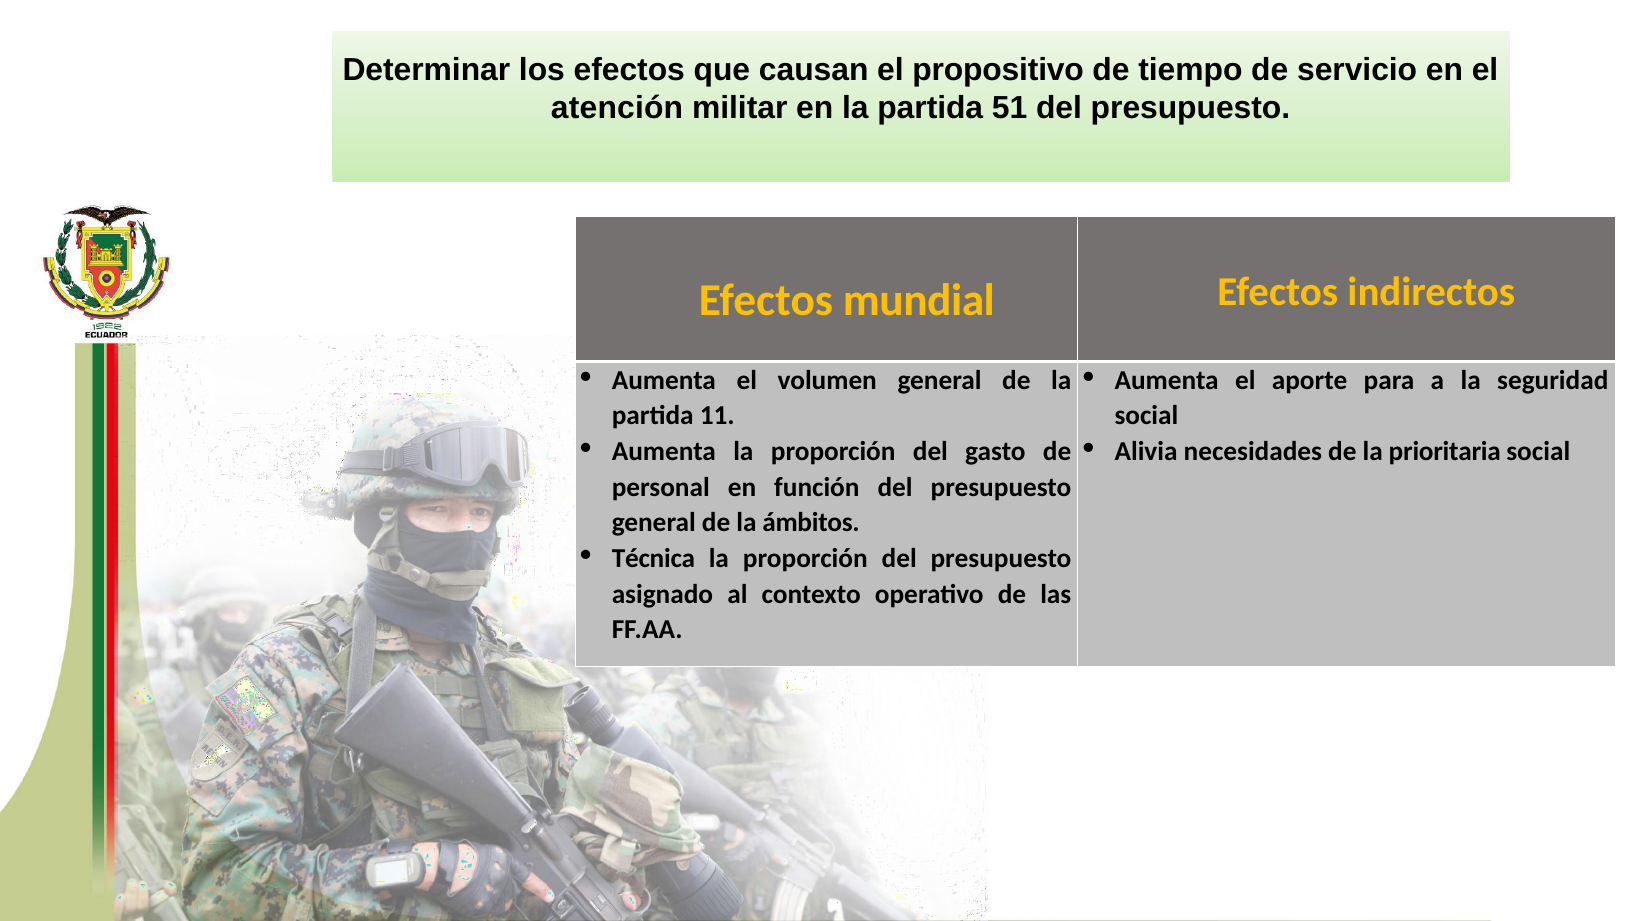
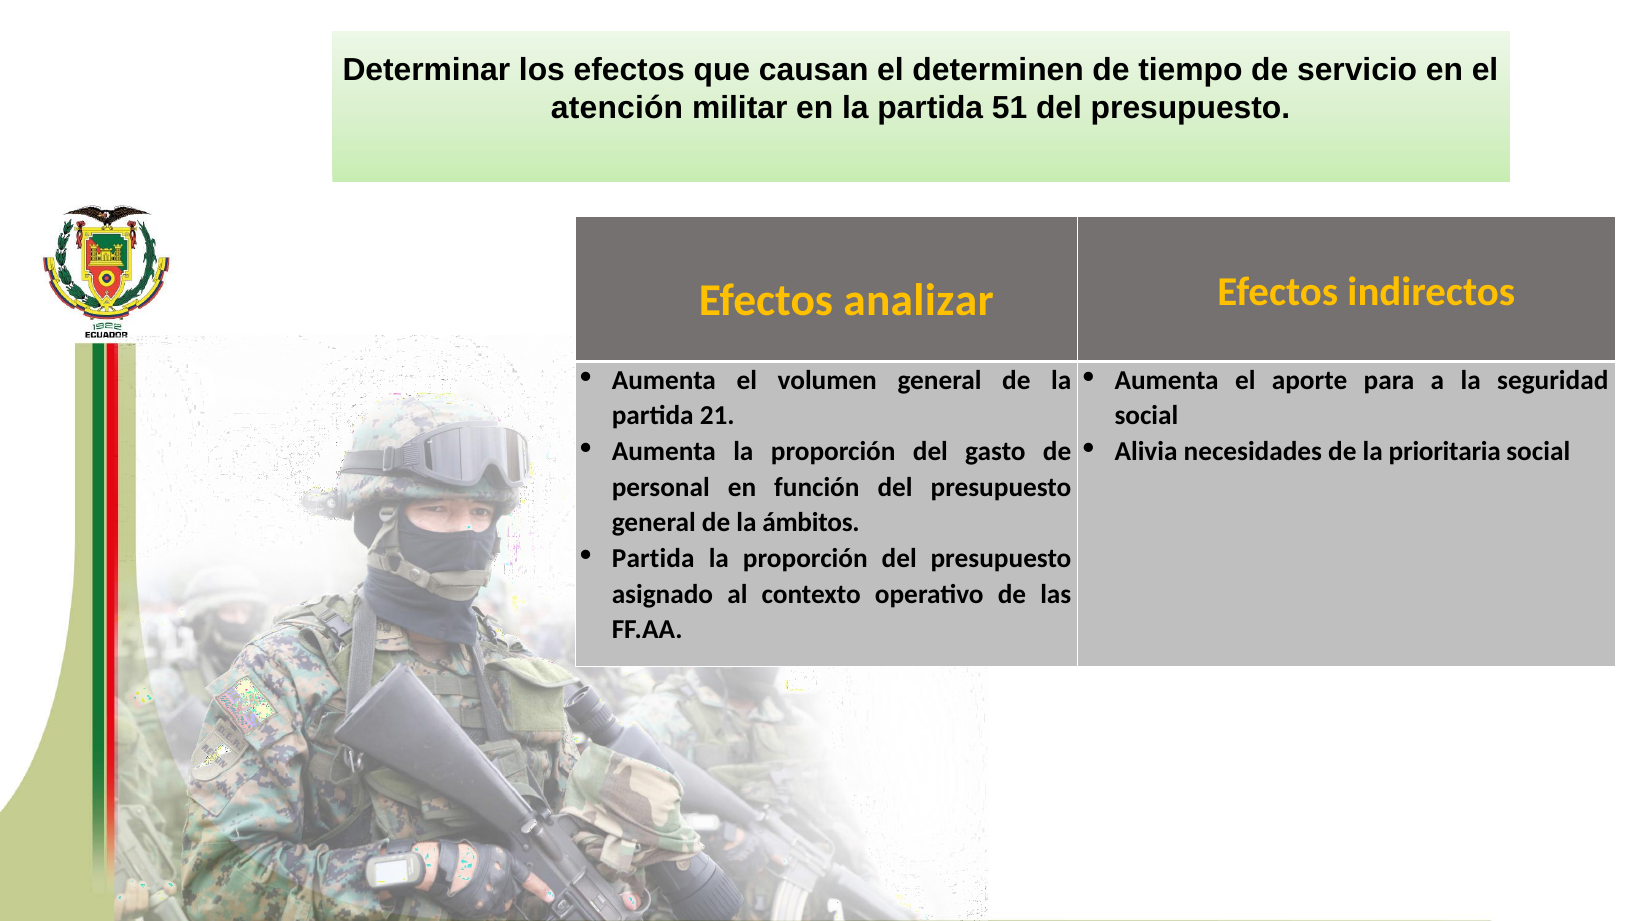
propositivo: propositivo -> determinen (998, 70)
mundial: mundial -> analizar (918, 300)
11: 11 -> 21 (717, 416)
Técnica: Técnica -> Partida (653, 558)
